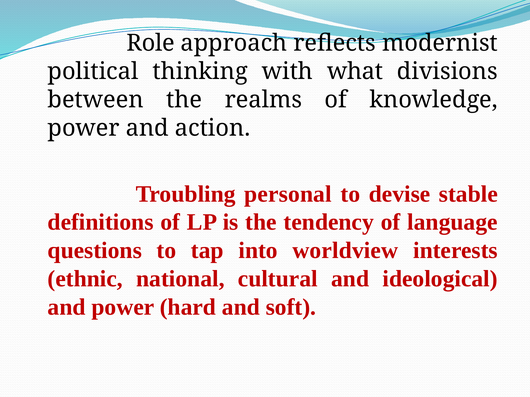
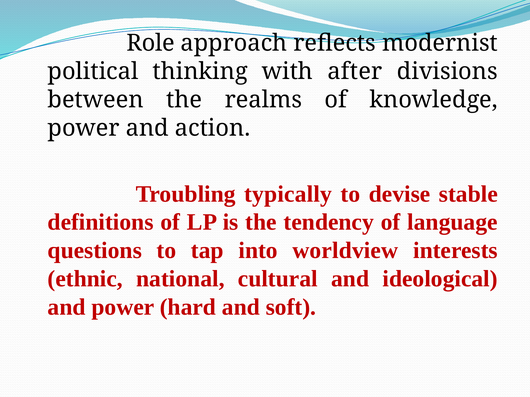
what: what -> after (355, 72)
personal: personal -> typically (288, 194)
